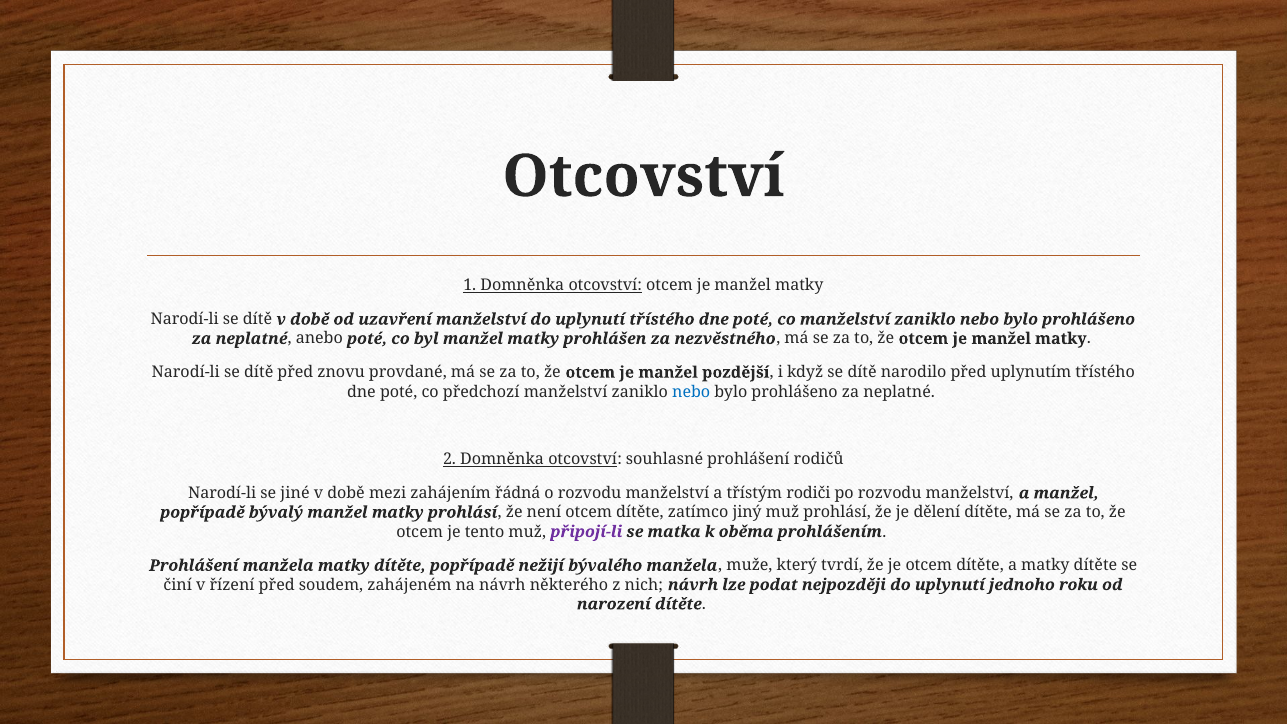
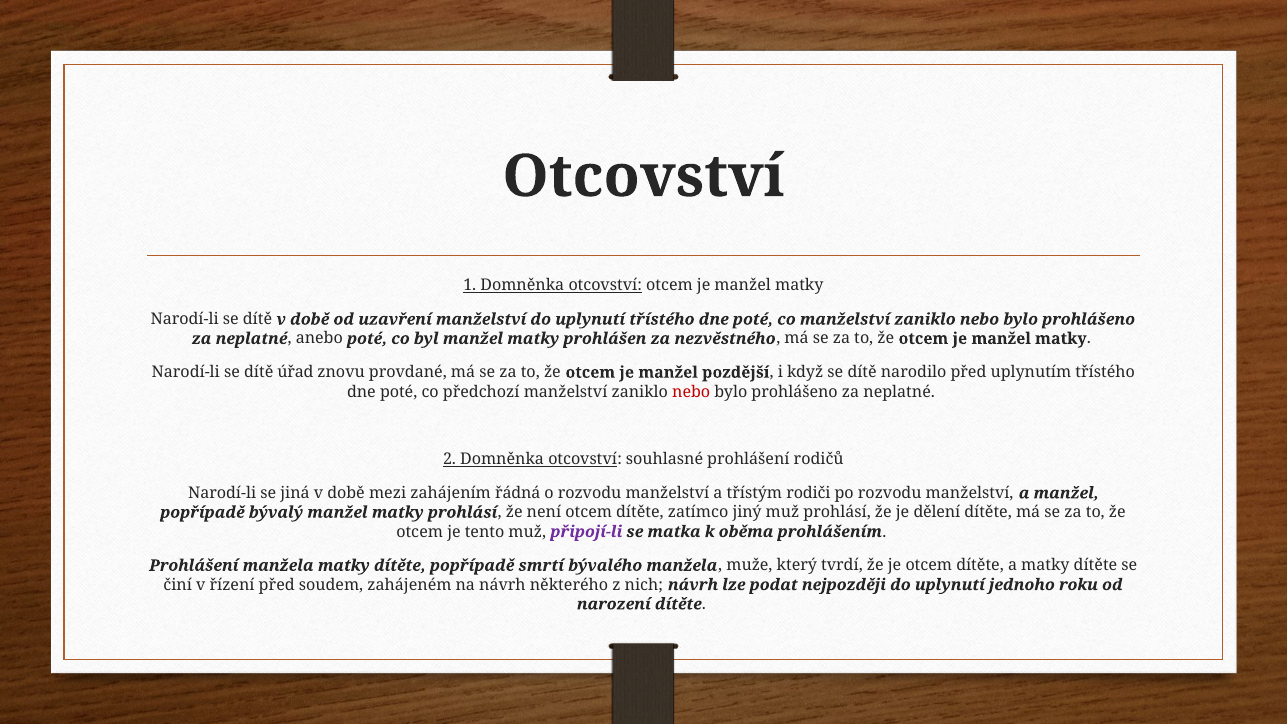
dítě před: před -> úřad (295, 372)
nebo colour: blue -> red (691, 392)
jiné: jiné -> jiná (295, 493)
nežijí: nežijí -> smrtí (541, 565)
